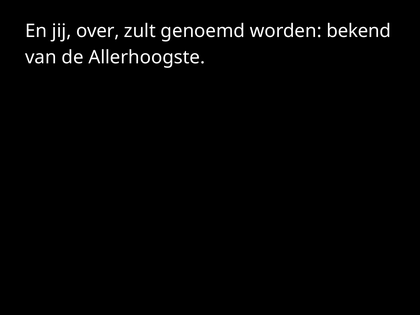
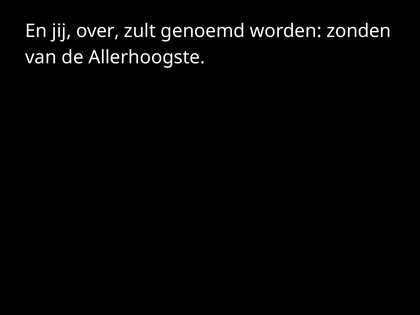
bekend: bekend -> zonden (359, 31)
